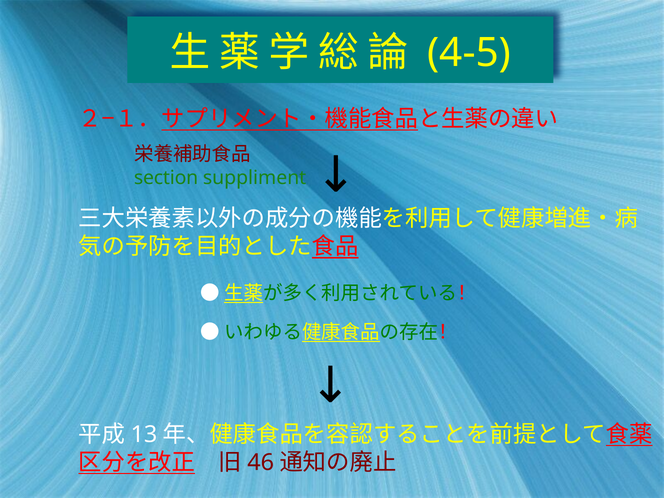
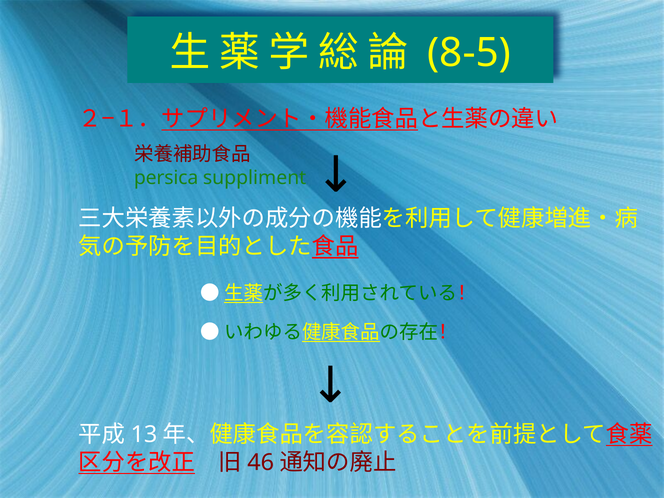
4-5: 4-5 -> 8-5 (469, 53)
section: section -> persica (166, 178)
